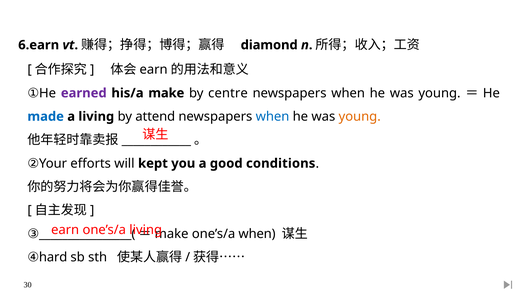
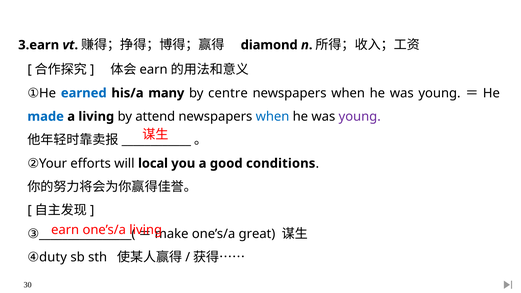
6.earn: 6.earn -> 3.earn (39, 45)
earned colour: purple -> blue (84, 93)
make: make -> many (166, 93)
young colour: orange -> purple (360, 117)
kept: kept -> local (153, 163)
one’s/a when: when -> great (257, 234)
hard: hard -> duty (53, 257)
